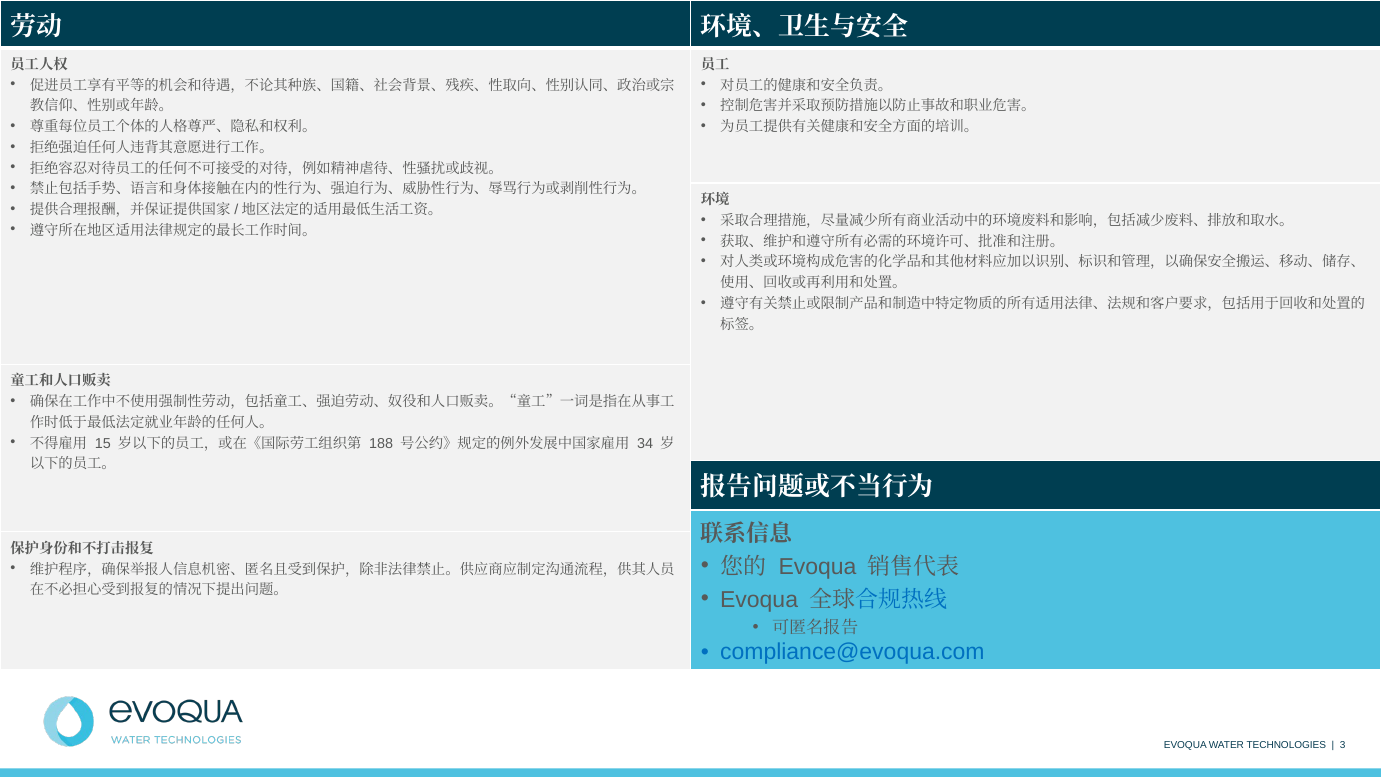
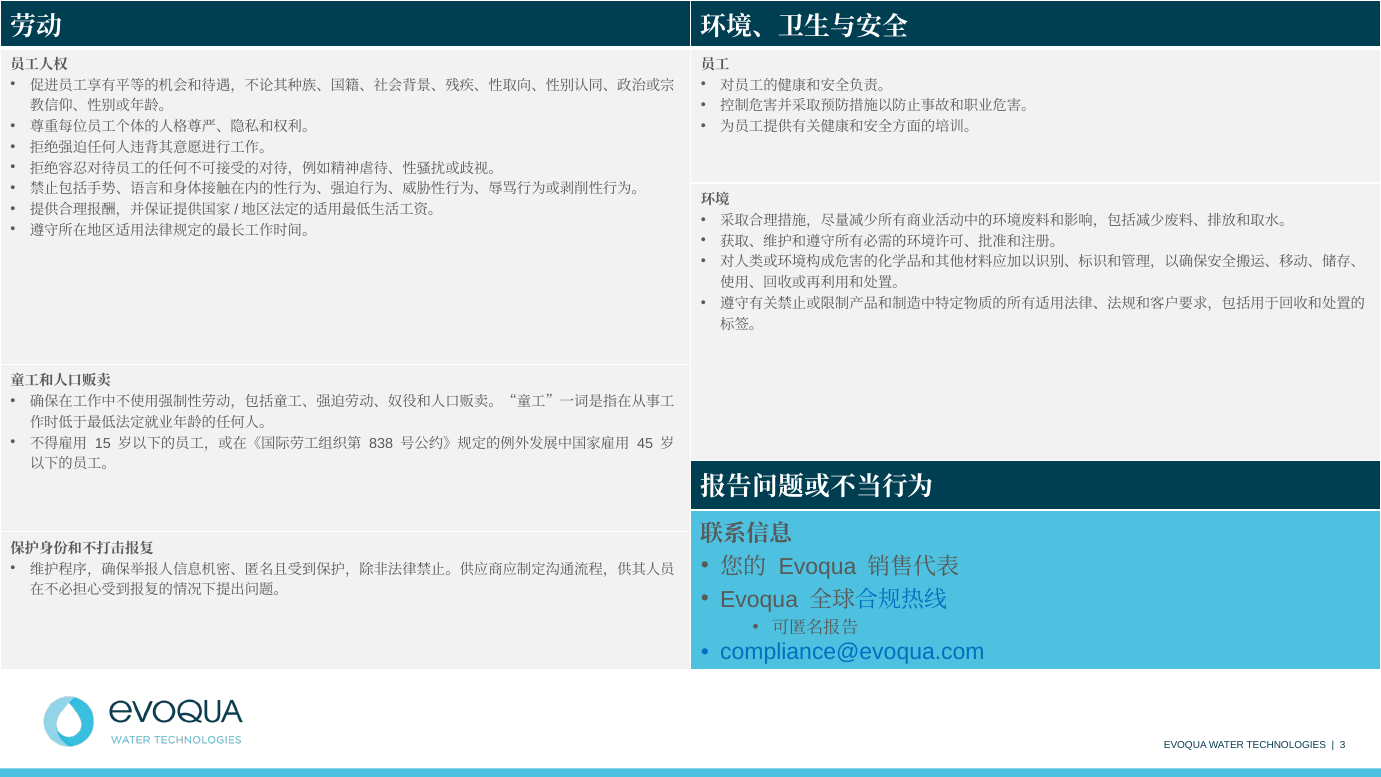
188: 188 -> 838 (381, 443)
34: 34 -> 45 (645, 443)
